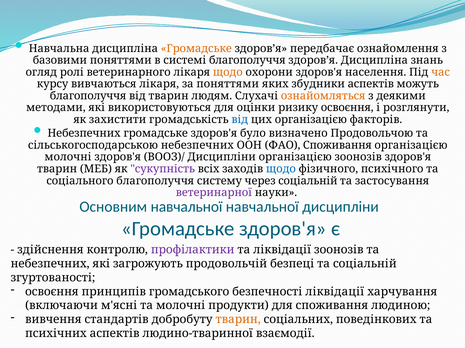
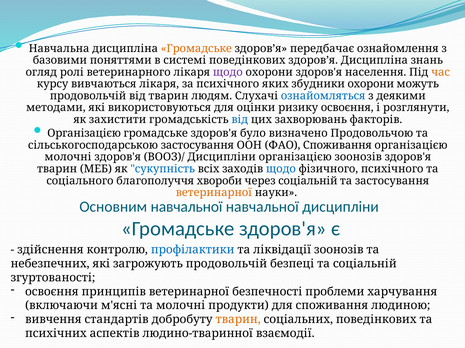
системі благополуччя: благополуччя -> поведінкових (247, 60)
щодо colour: orange -> purple (228, 72)
за поняттями: поняттями -> психічного (228, 84)
збудники аспектів: аспектів -> охорони (371, 84)
благополуччя: благополуччя -> продовольчій (88, 96)
ознайомляться colour: orange -> blue (323, 96)
цих організацією: організацією -> захворювань (311, 120)
Небезпечних: Небезпечних -> Організацією (84, 134)
сільськогосподарською небезпечних: небезпечних -> застосування (197, 146)
сукупність colour: purple -> blue (163, 169)
систему: систему -> хвороби (219, 181)
ветеринарної colour: purple -> orange (214, 193)
профілактики colour: purple -> blue (193, 250)
принципів громадського: громадського -> ветеринарної (189, 292)
безпечності ліквідації: ліквідації -> проблеми (335, 292)
